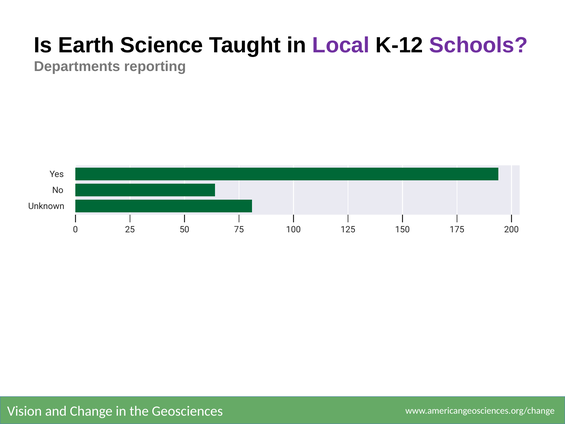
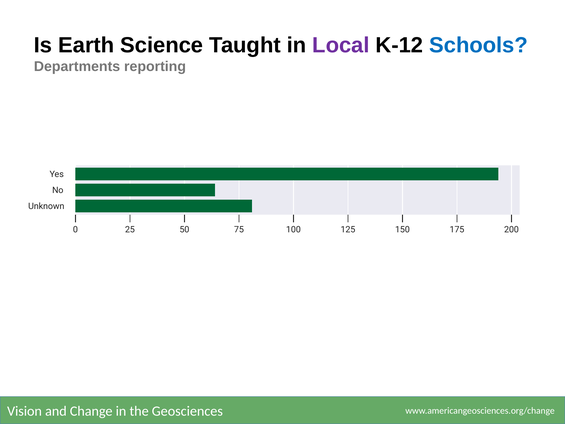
Schools colour: purple -> blue (479, 45)
